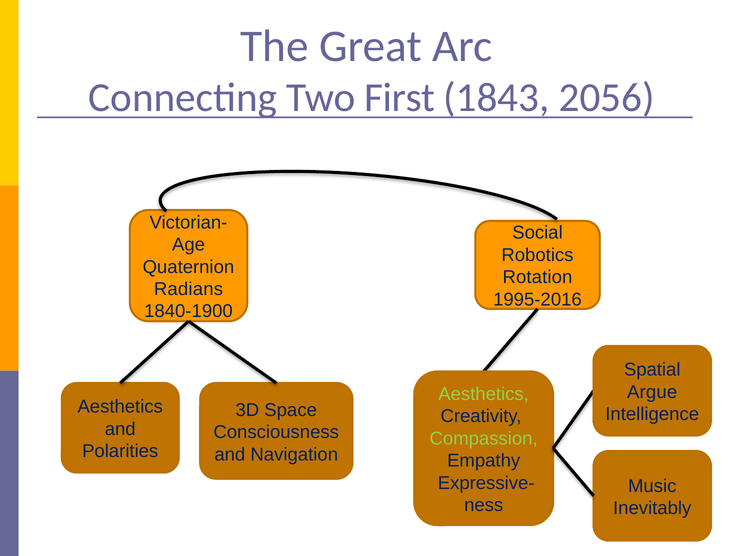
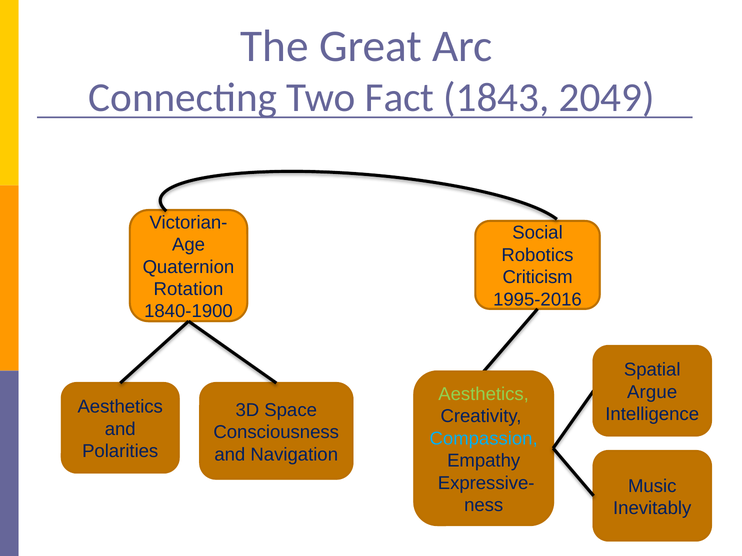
First: First -> Fact (399, 98)
2056: 2056 -> 2049 (607, 98)
Rotation: Rotation -> Criticism (538, 278)
Radians: Radians -> Rotation (188, 289)
Compassion colour: light green -> light blue (484, 439)
